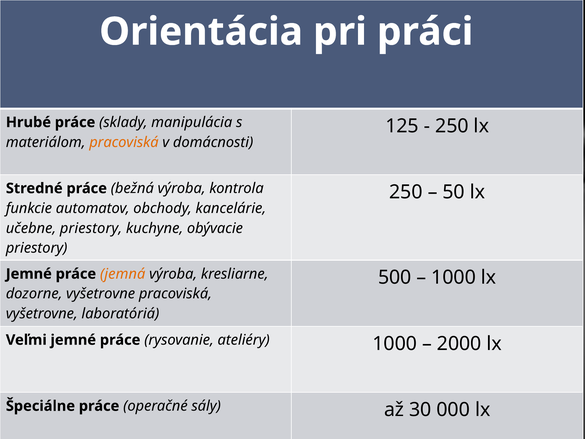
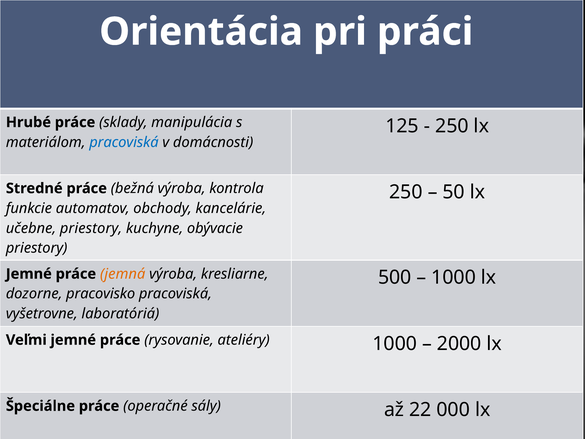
pracoviská colour: orange -> blue (124, 142)
dozorne vyšetrovne: vyšetrovne -> pracovisko (101, 294)
30: 30 -> 22 (420, 409)
